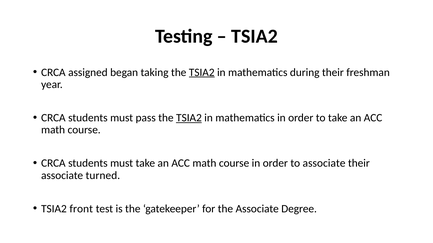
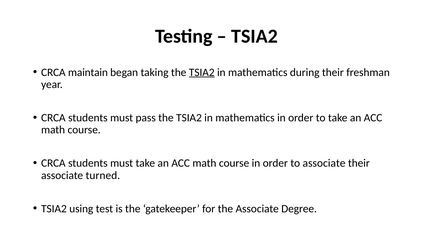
assigned: assigned -> maintain (88, 72)
TSIA2 underline: present -> none (189, 118)
front: front -> using (81, 209)
